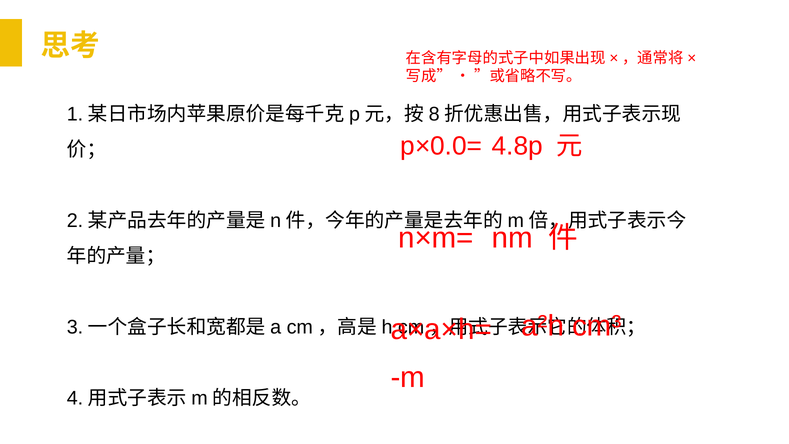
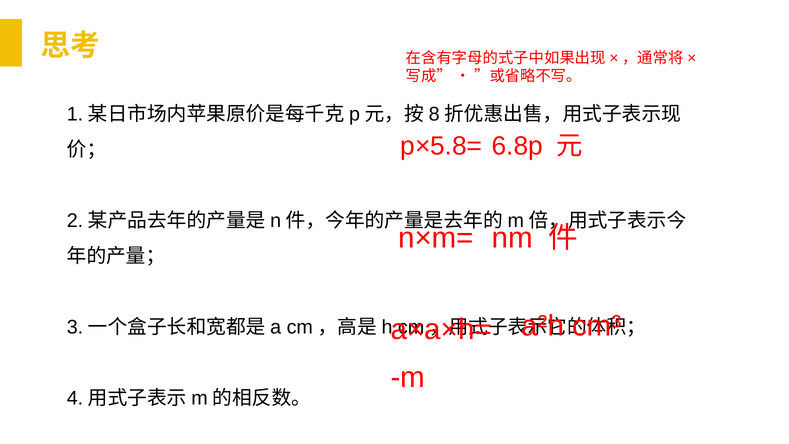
p×0.0=: p×0.0= -> p×5.8= (441, 146)
4.8p: 4.8p -> 6.8p (517, 146)
